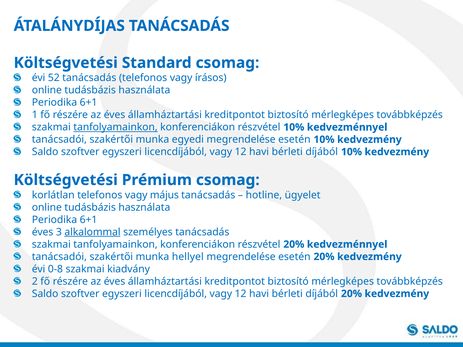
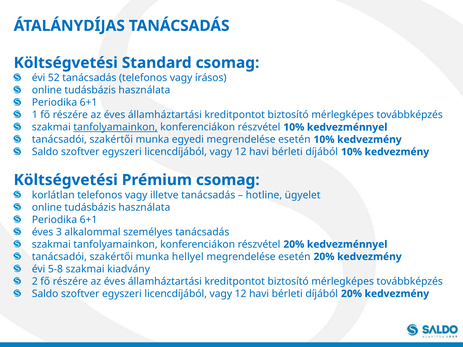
május: május -> illetve (164, 195)
alkalommal underline: present -> none (92, 232)
0-8: 0-8 -> 5-8 (55, 269)
